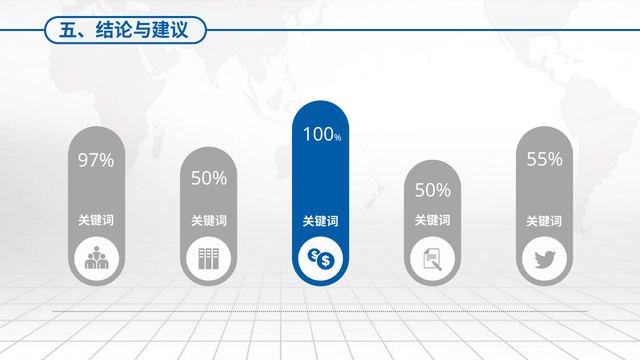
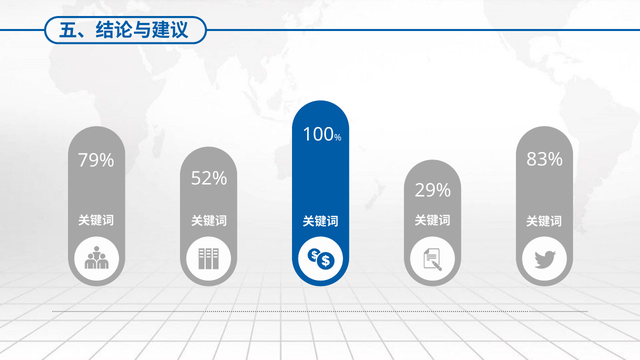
55%: 55% -> 83% (545, 160)
97%: 97% -> 79% (96, 161)
50%: 50% -> 52% (209, 178)
50%: 50% -> 29% (433, 190)
